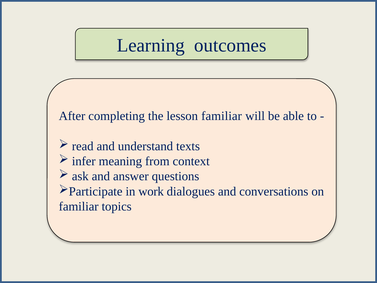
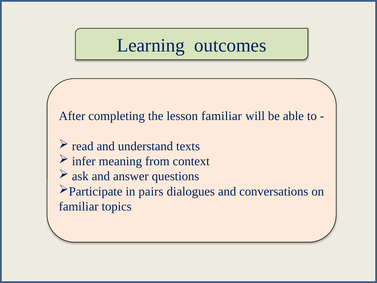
work: work -> pairs (151, 191)
